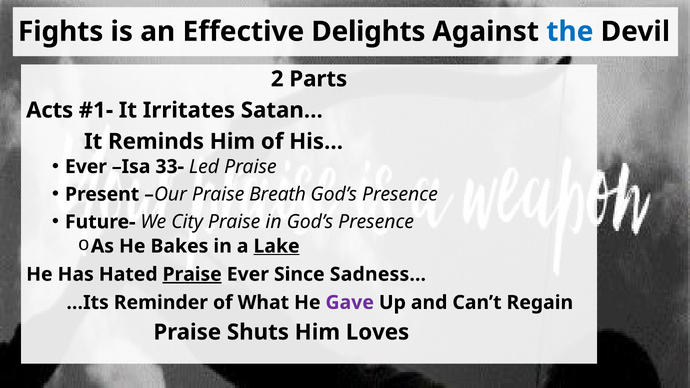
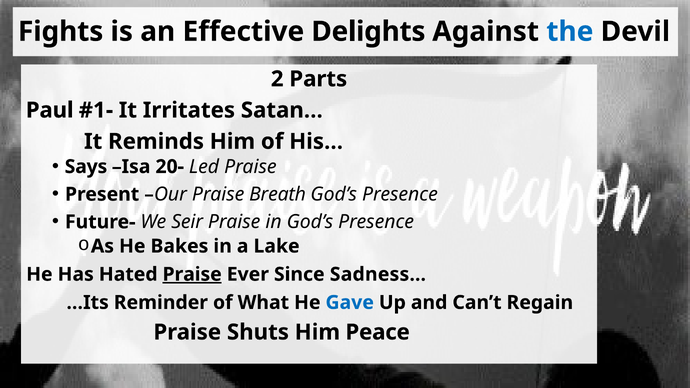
Acts: Acts -> Paul (50, 110)
Ever: Ever -> Says (86, 167)
33-: 33- -> 20- (170, 167)
City: City -> Seir (187, 222)
Lake underline: present -> none (277, 246)
Gave colour: purple -> blue (350, 303)
Loves: Loves -> Peace (378, 332)
